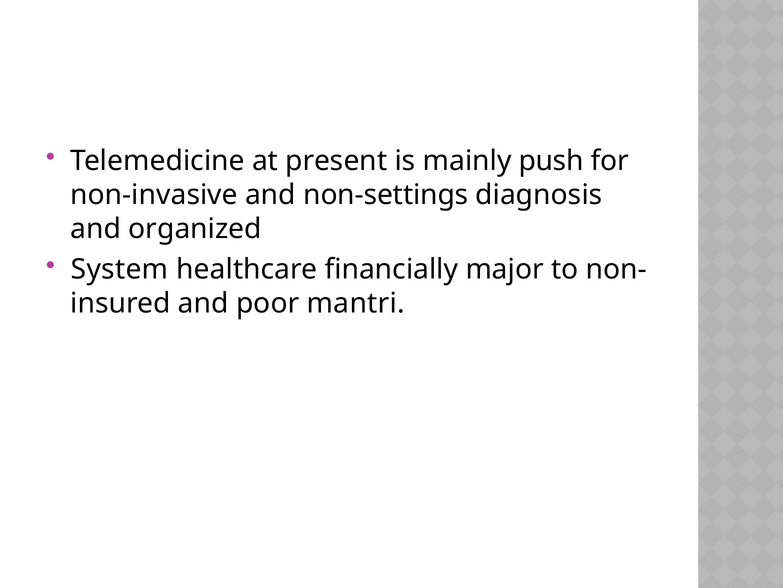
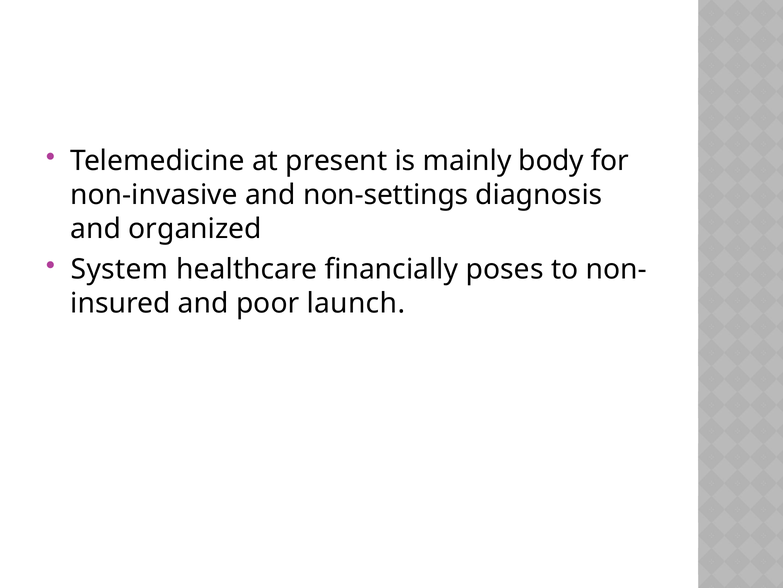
push: push -> body (551, 161)
major: major -> poses (505, 269)
mantri: mantri -> launch (356, 303)
